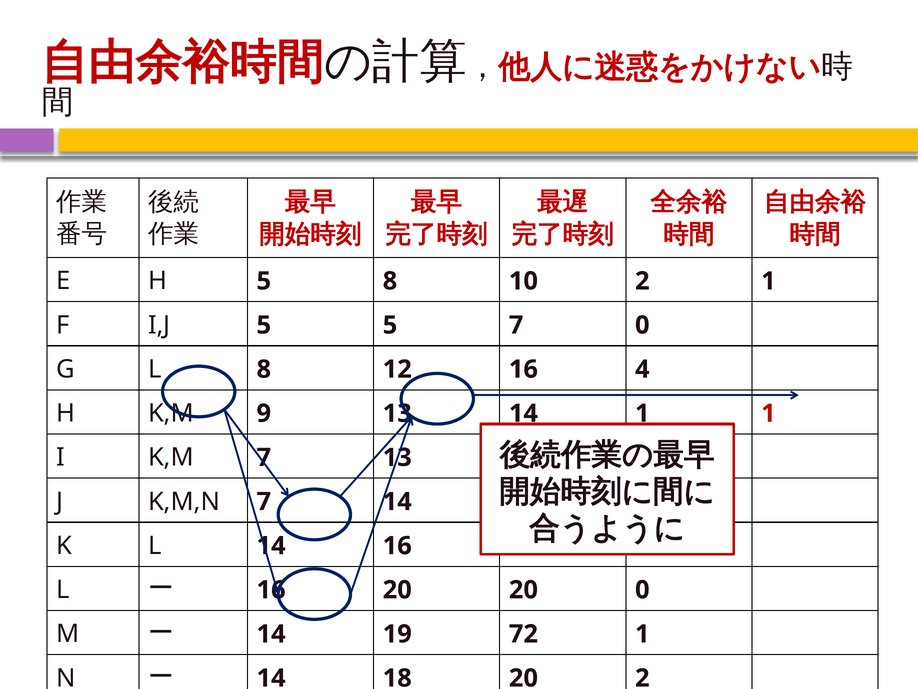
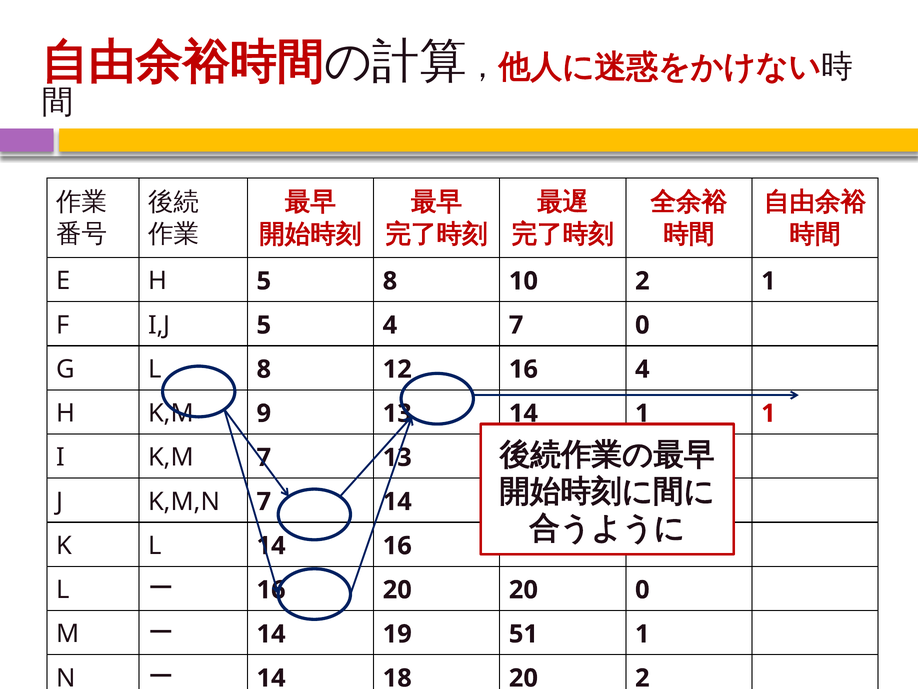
5 5: 5 -> 4 (390, 325)
72: 72 -> 51 (523, 634)
